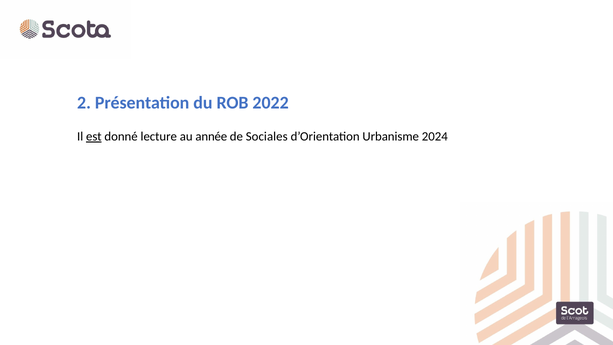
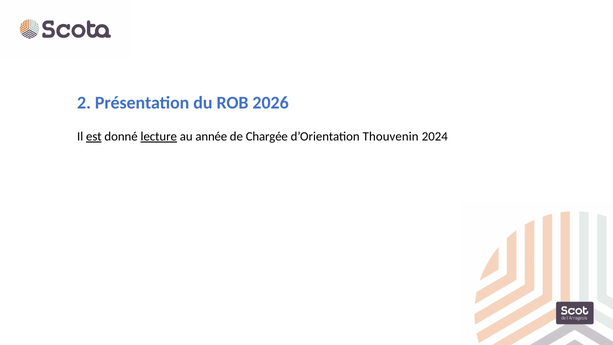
2022: 2022 -> 2026 (271, 103)
lecture underline: none -> present (159, 136)
Sociales: Sociales -> Chargée (267, 136)
Urbanisme: Urbanisme -> Thouvenin (391, 136)
